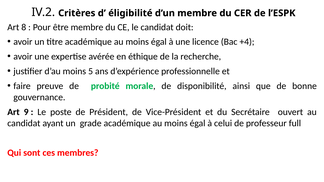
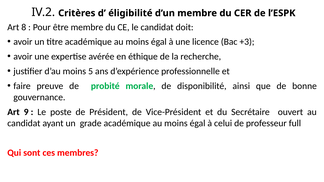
+4: +4 -> +3 (247, 42)
